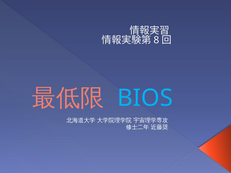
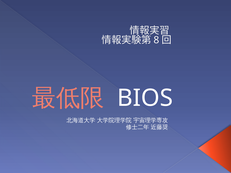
BIOS colour: light blue -> white (145, 98)
